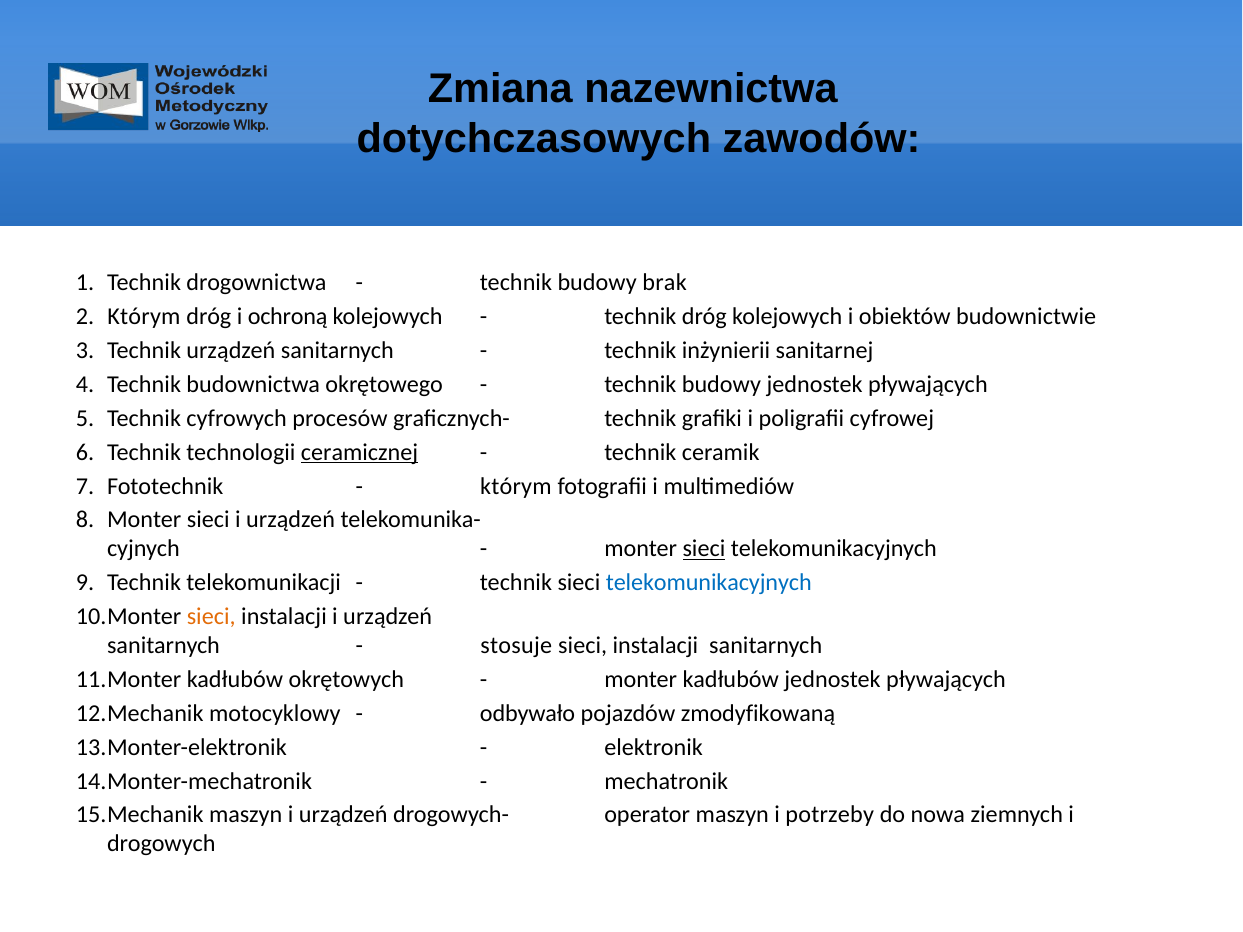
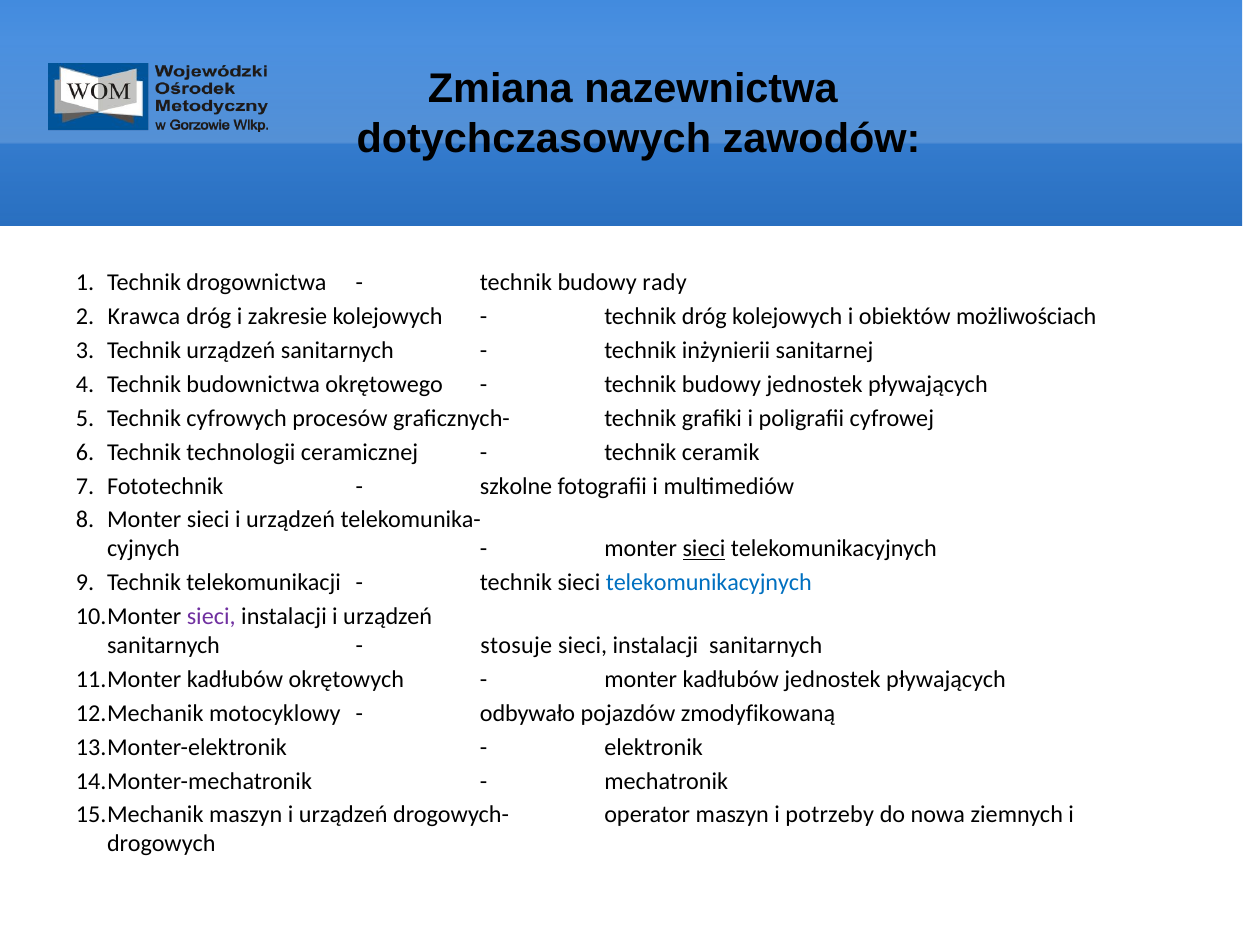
brak: brak -> rady (665, 283)
Którym: Którym -> Krawca (144, 317)
ochroną: ochroną -> zakresie (287, 317)
budownictwie: budownictwie -> możliwościach (1026, 317)
ceramicznej underline: present -> none (360, 452)
którym: którym -> szkolne (516, 486)
sieci colour: orange -> purple (211, 617)
